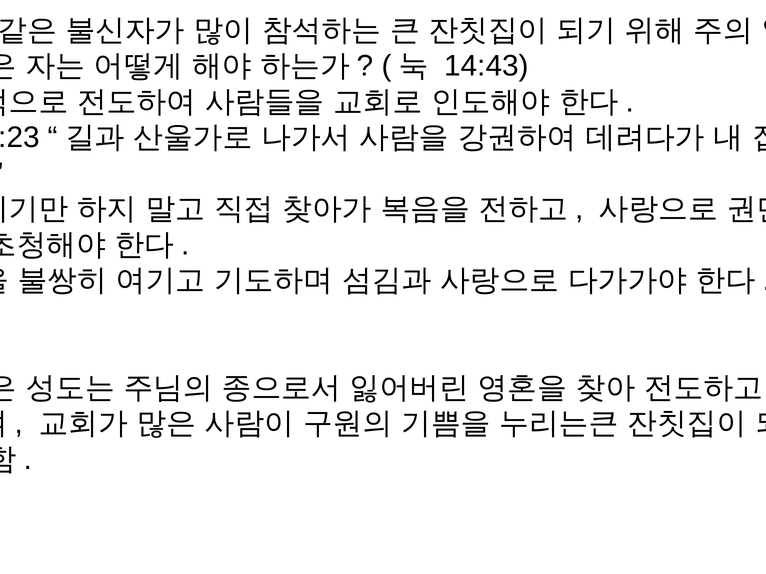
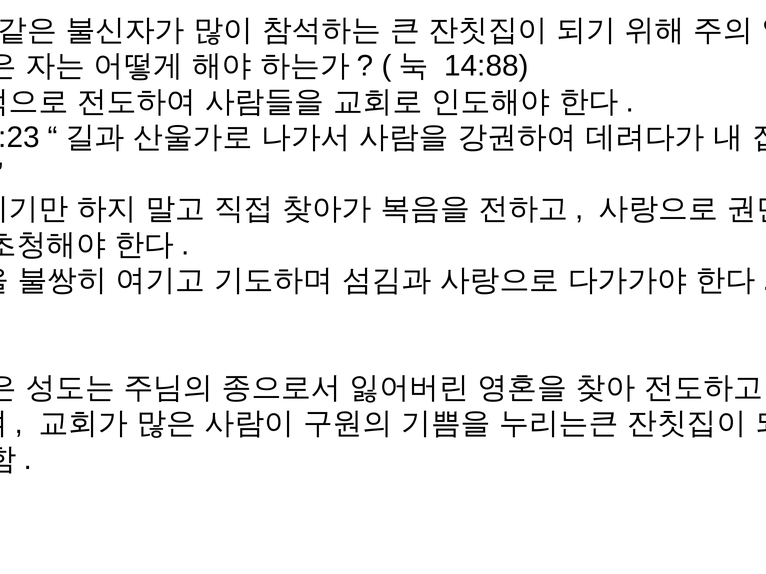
14:43: 14:43 -> 14:88 (487, 66)
